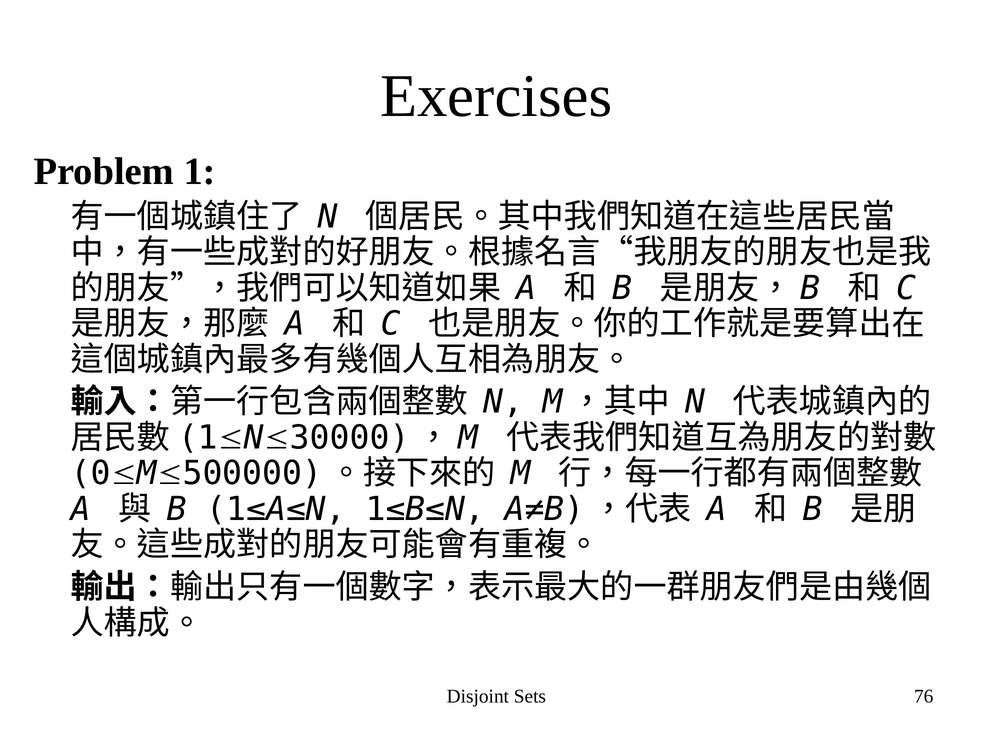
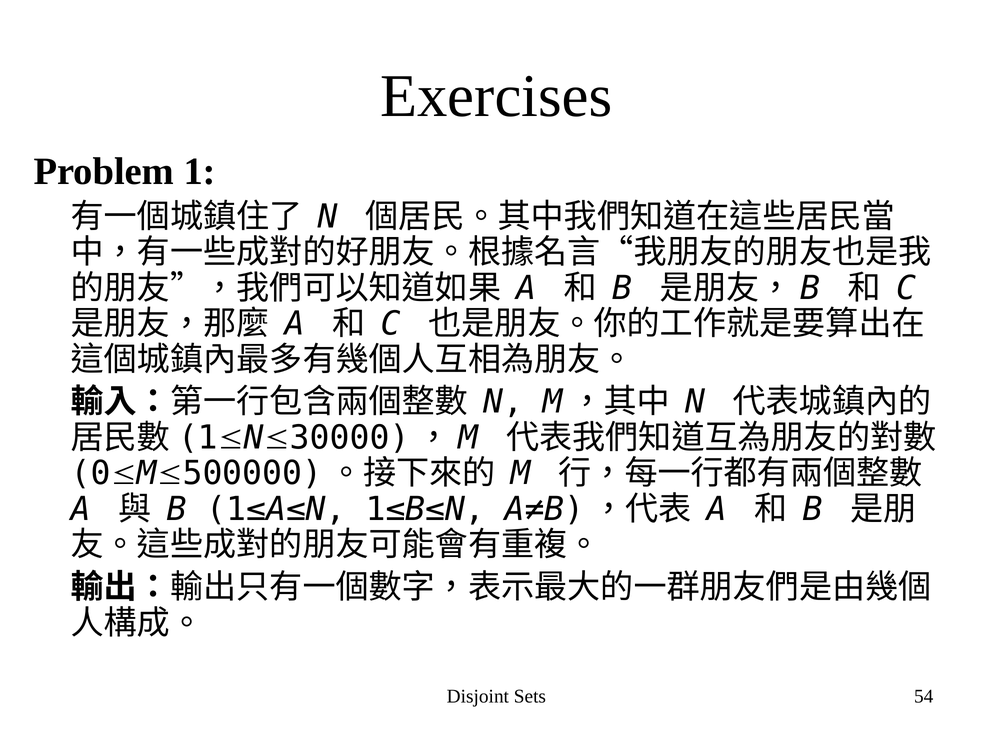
76: 76 -> 54 (924, 696)
